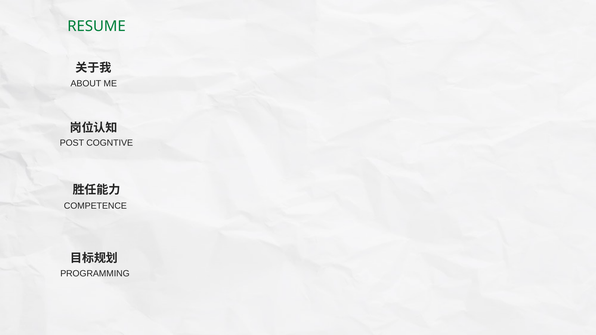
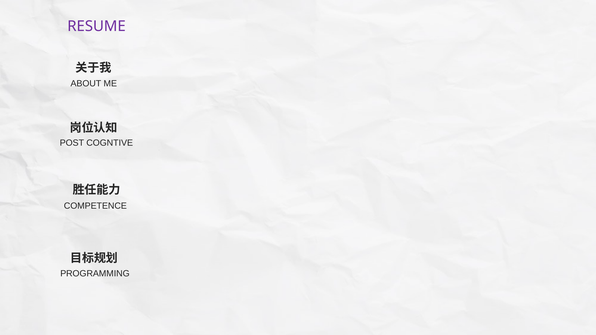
RESUME colour: green -> purple (97, 26)
